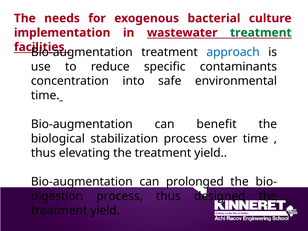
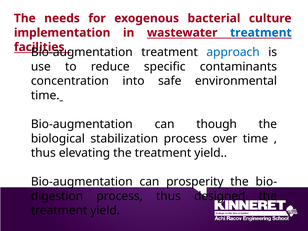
treatment colour: green -> blue (261, 33)
benefit: benefit -> though (217, 124)
prolonged: prolonged -> prosperity (195, 182)
